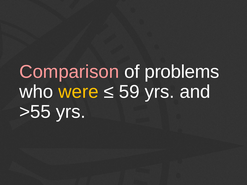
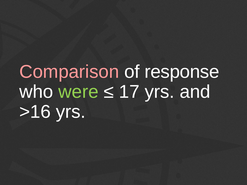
problems: problems -> response (182, 72)
were colour: yellow -> light green (78, 92)
59: 59 -> 17 (129, 92)
>55: >55 -> >16 (35, 112)
